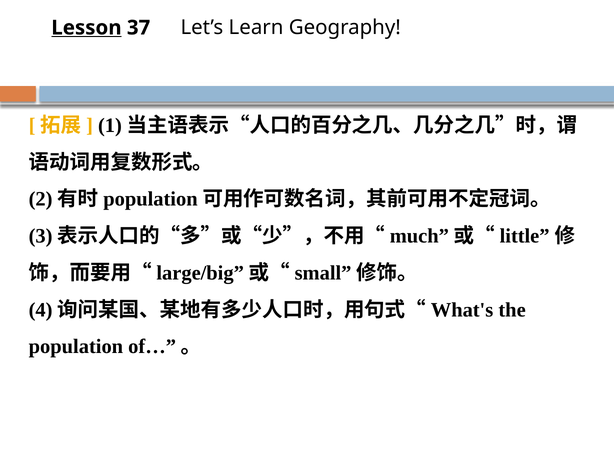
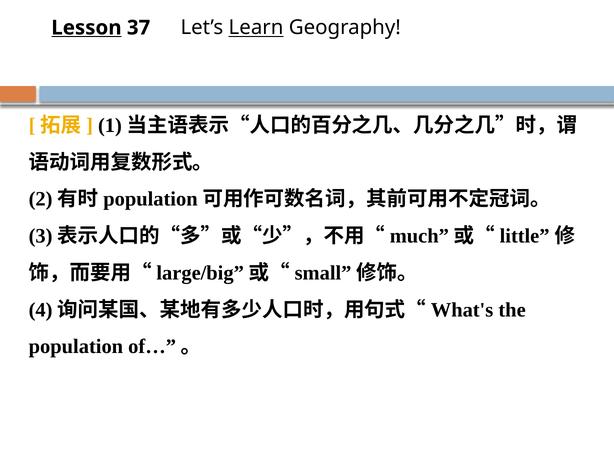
Learn underline: none -> present (256, 28)
